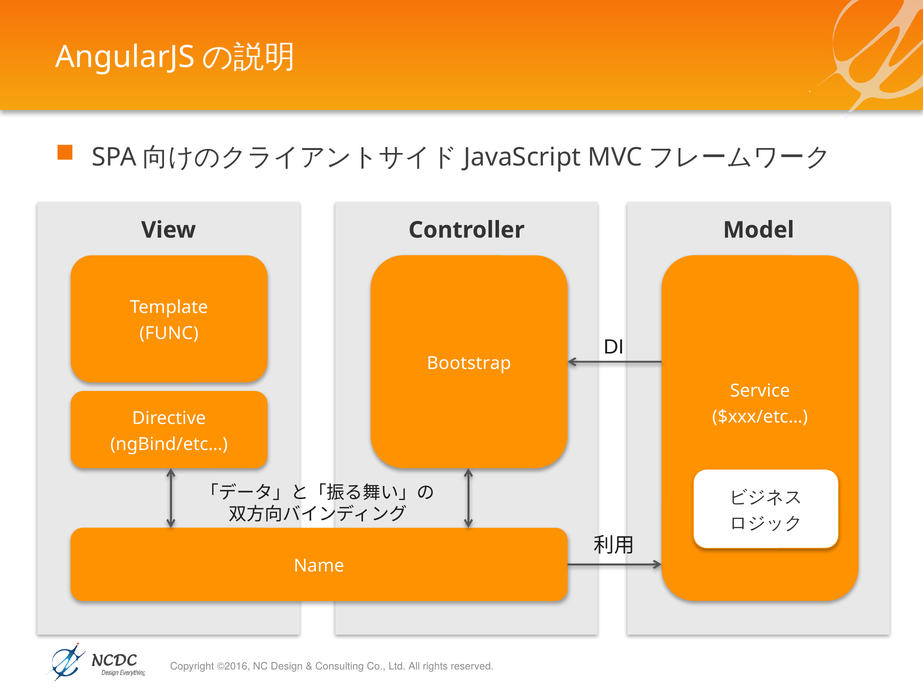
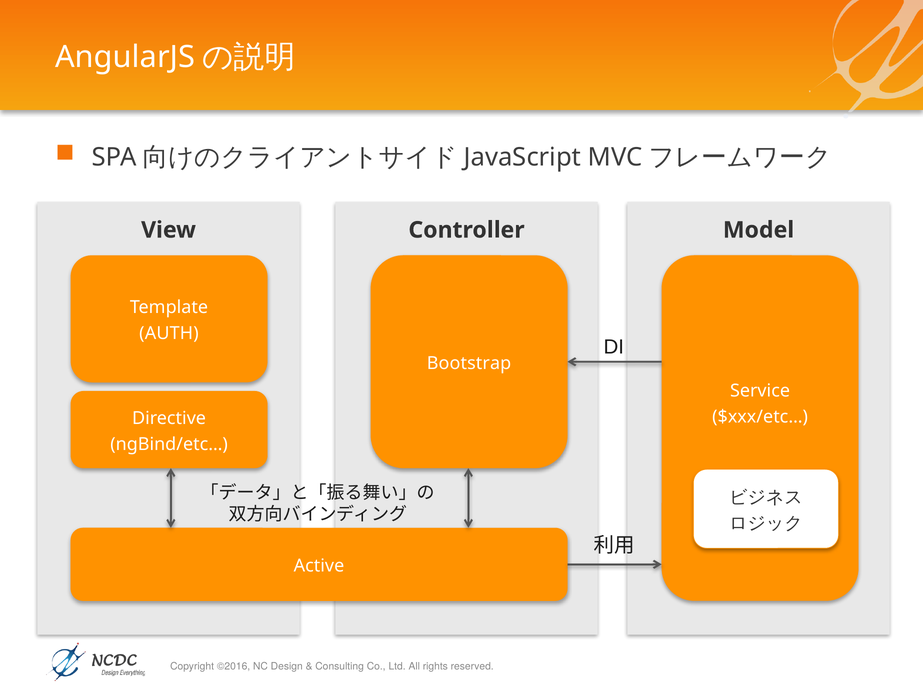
FUNC: FUNC -> AUTH (169, 333)
Name: Name -> Active (319, 566)
